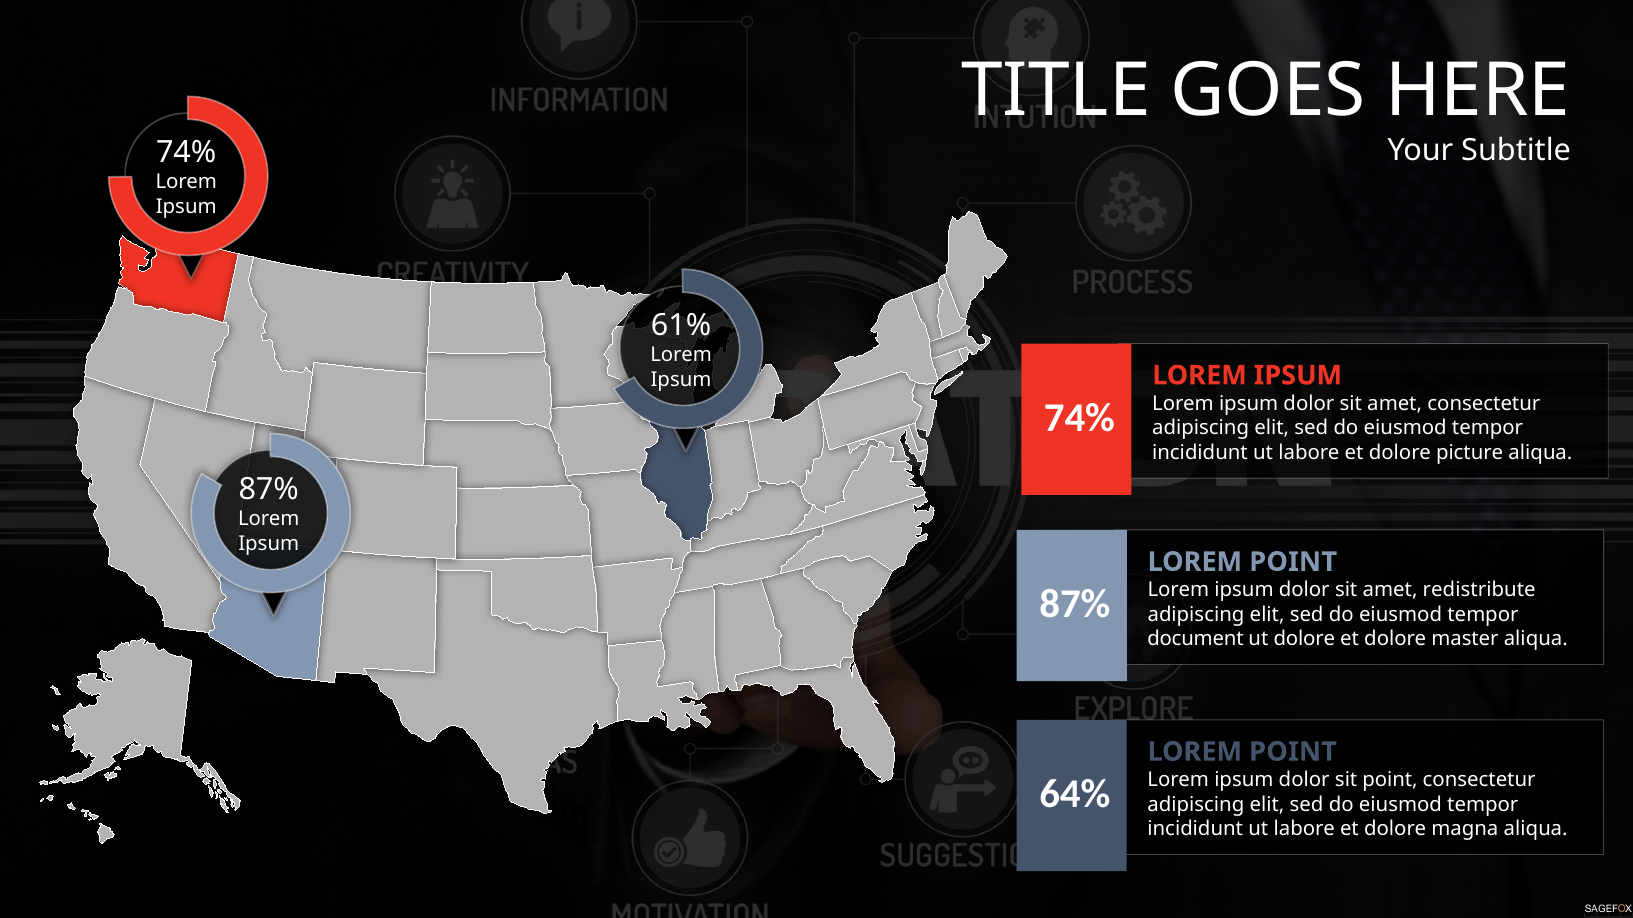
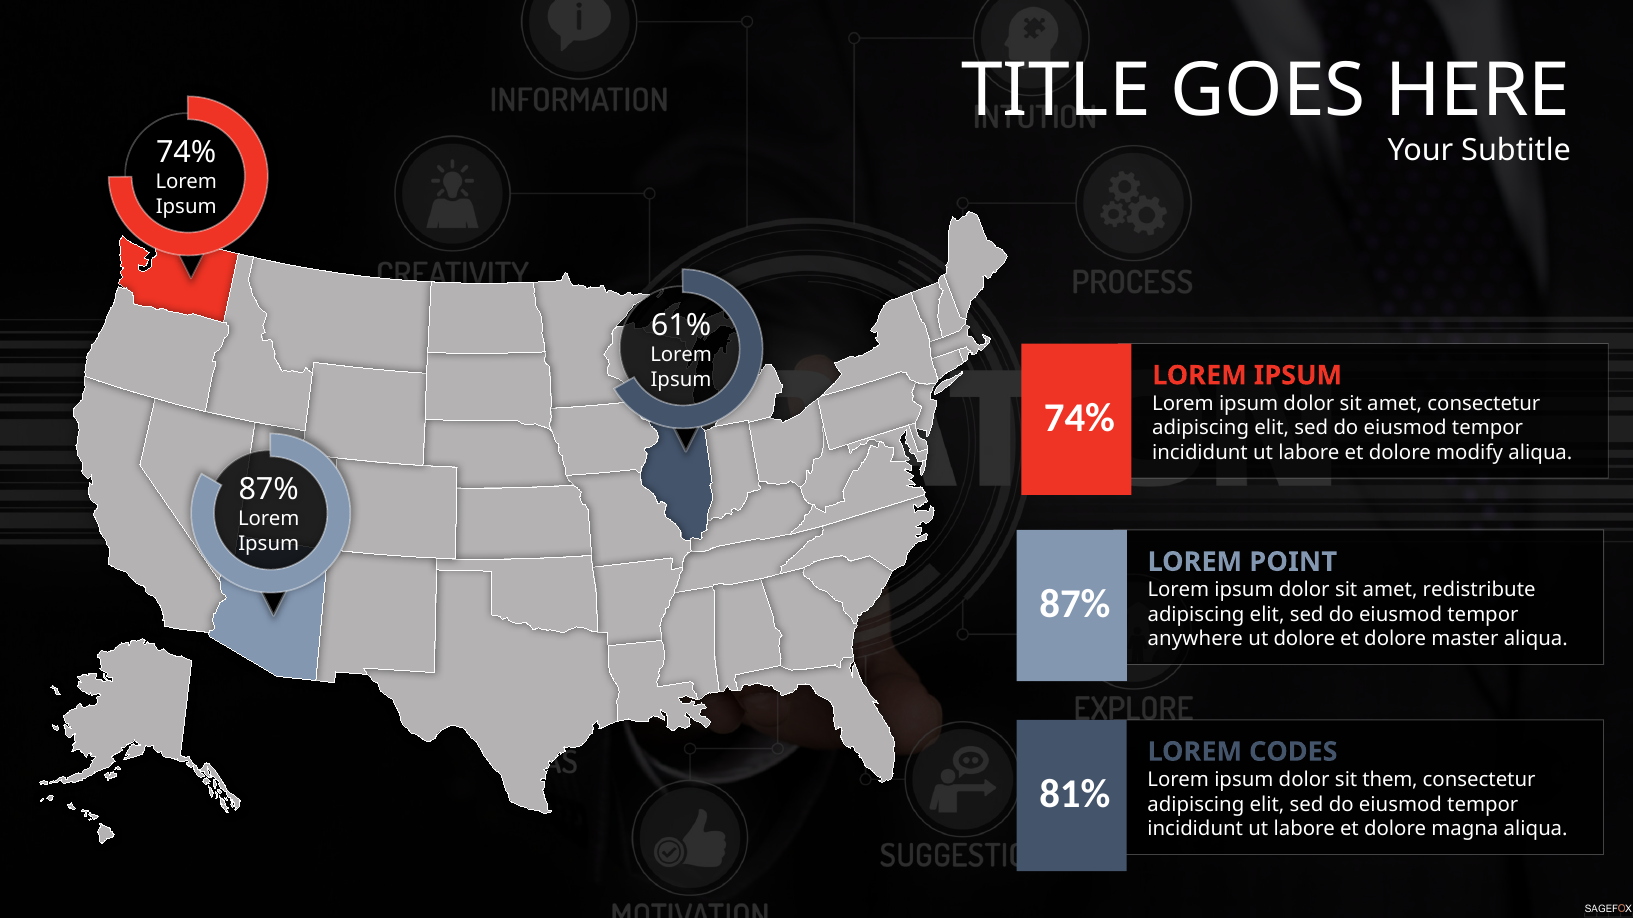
picture: picture -> modify (1470, 453)
document: document -> anywhere (1195, 639)
POINT: POINT -> CODES (1293, 752)
sit point: point -> them (1390, 780)
64%: 64% -> 81% (1075, 795)
